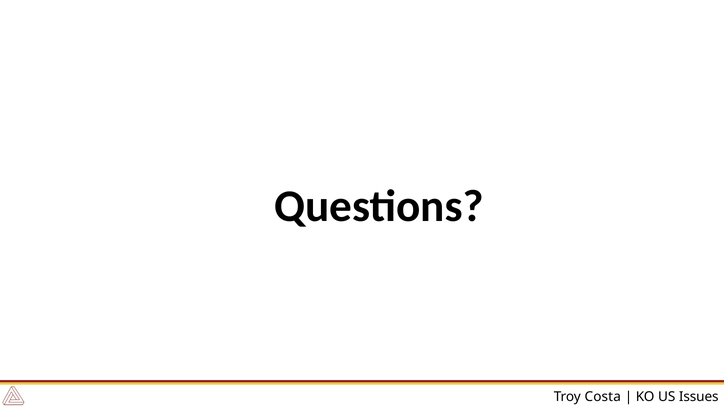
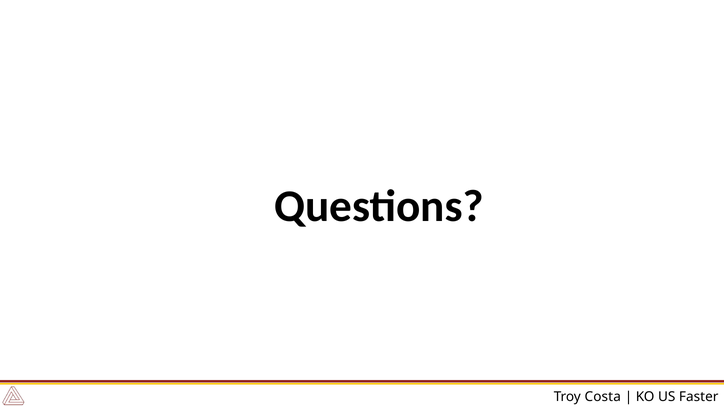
Issues: Issues -> Faster (699, 397)
